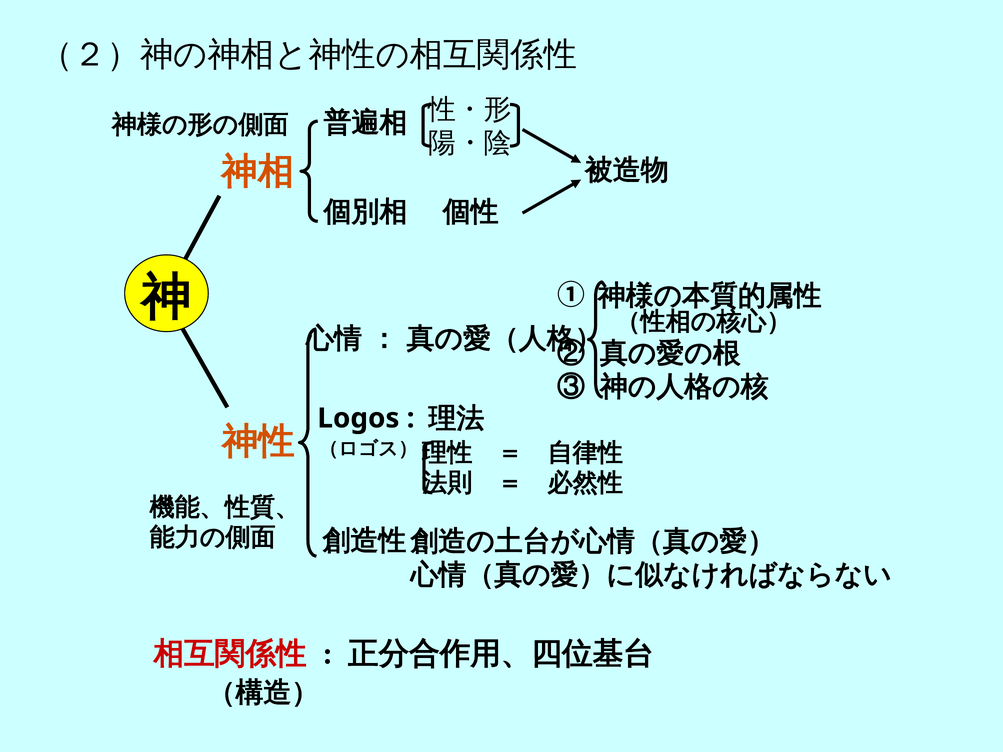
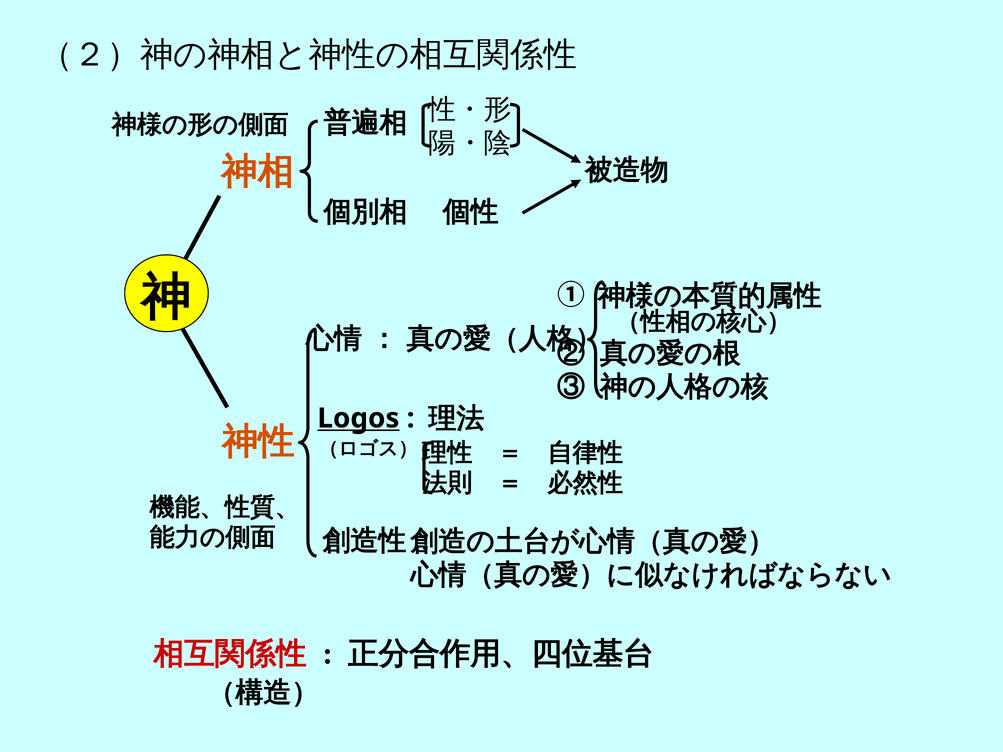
Logos underline: none -> present (358, 418)
